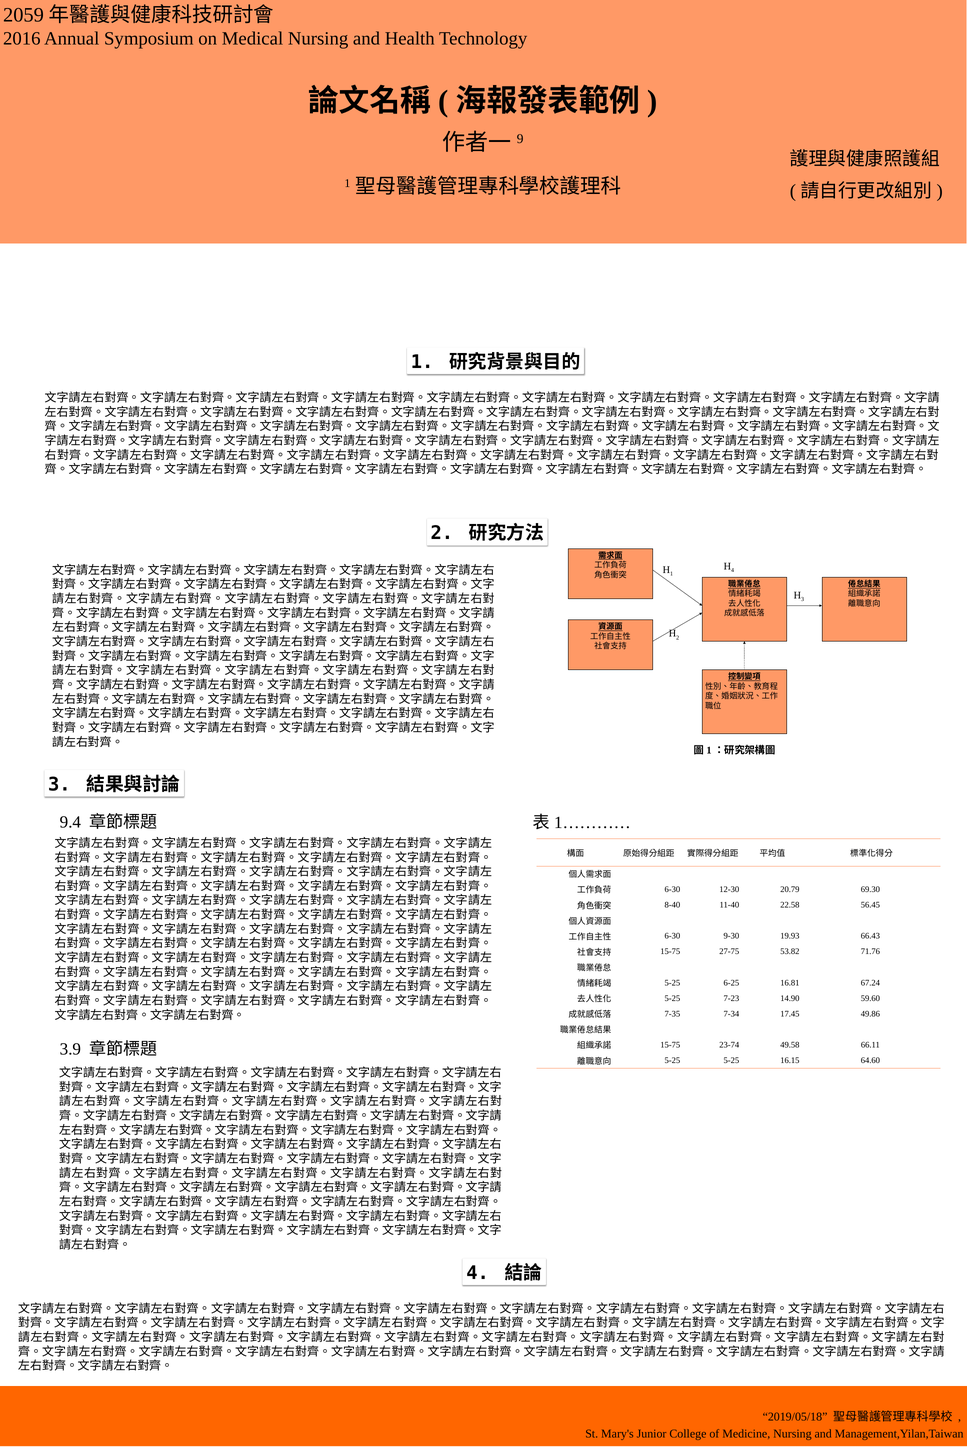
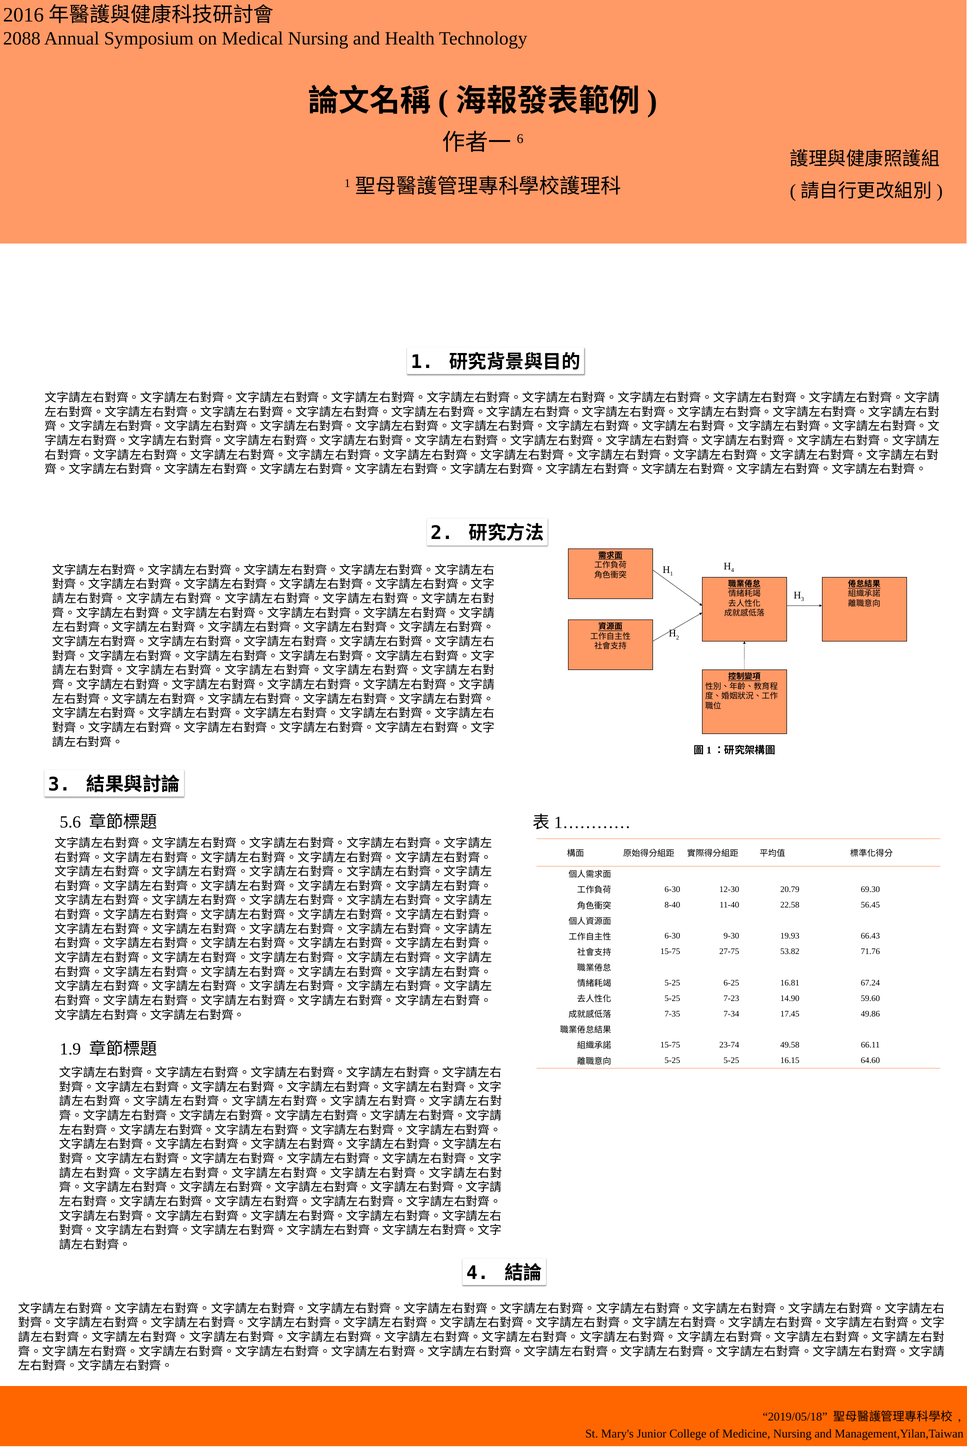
2059: 2059 -> 2016 (23, 15)
2016: 2016 -> 2088 (22, 39)
9: 9 -> 6 (520, 139)
9.4: 9.4 -> 5.6 (70, 822)
3.9: 3.9 -> 1.9 (70, 1050)
